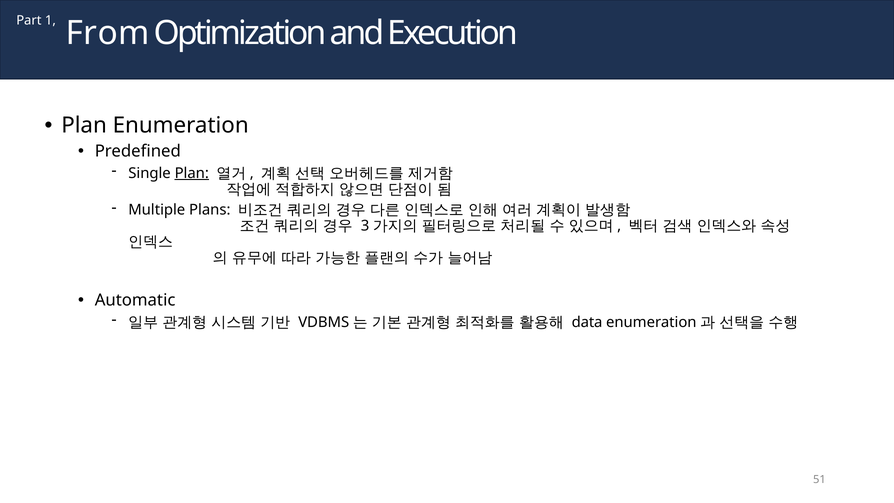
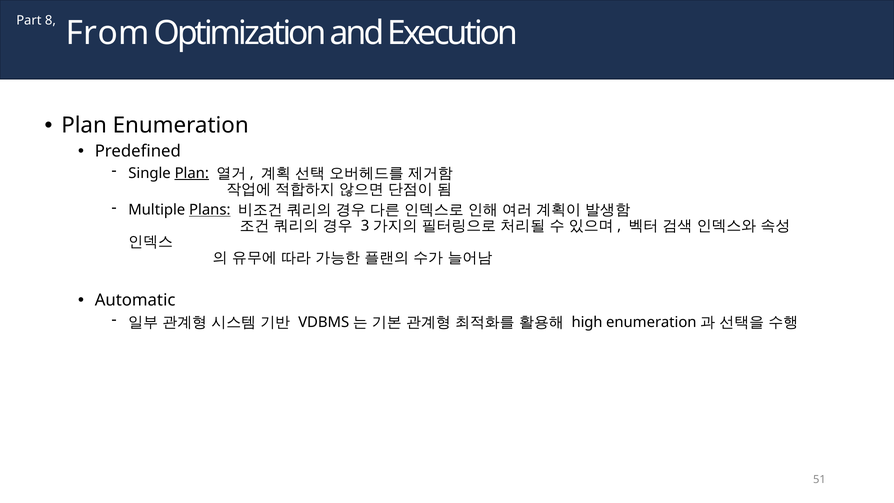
1: 1 -> 8 (50, 21)
Plans underline: none -> present (210, 210)
data: data -> high (587, 322)
